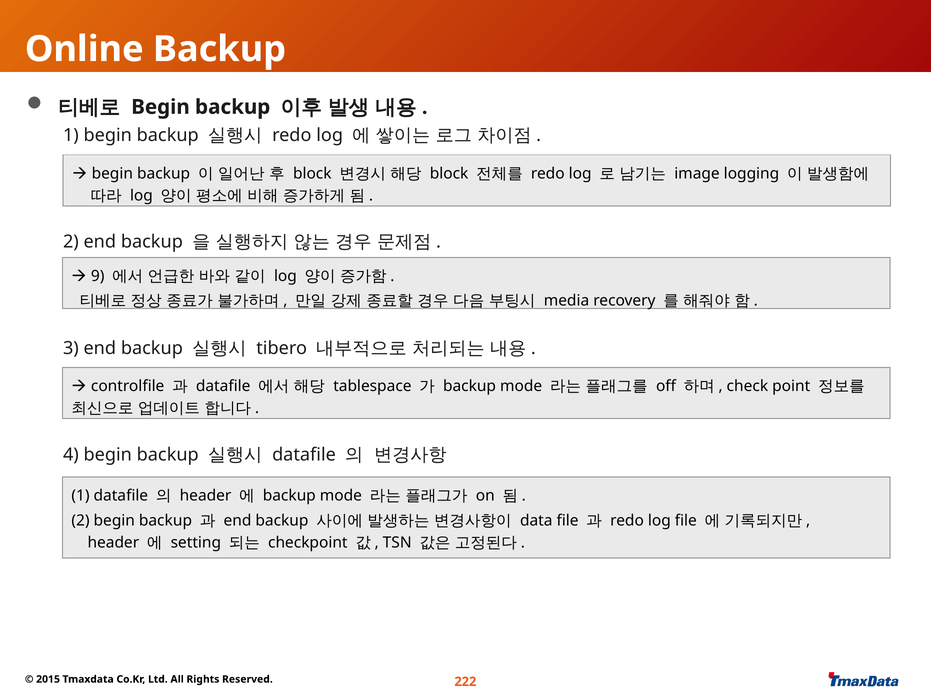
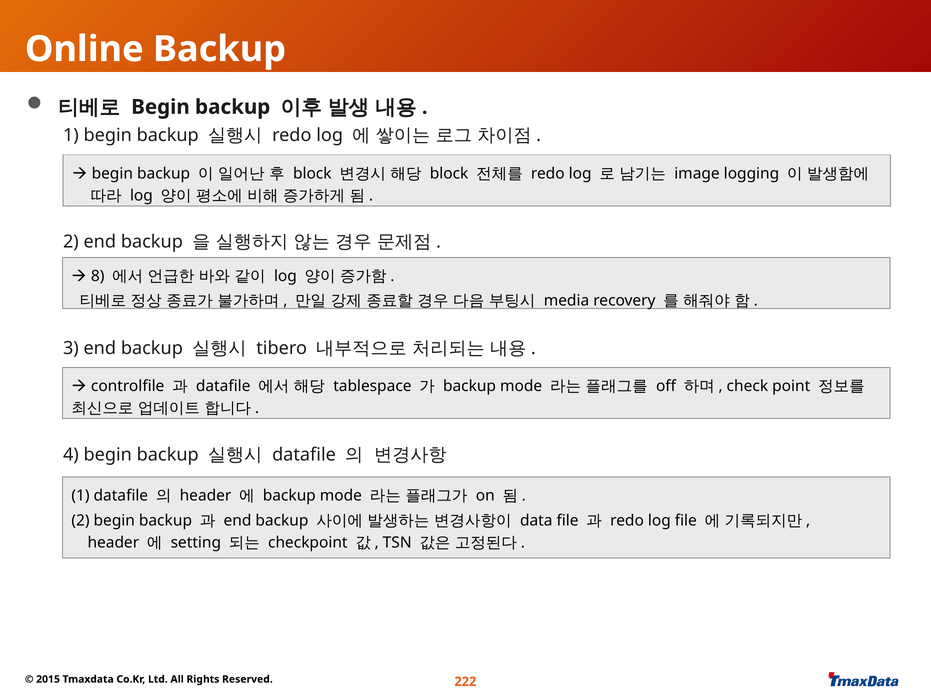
9: 9 -> 8 (98, 276)
